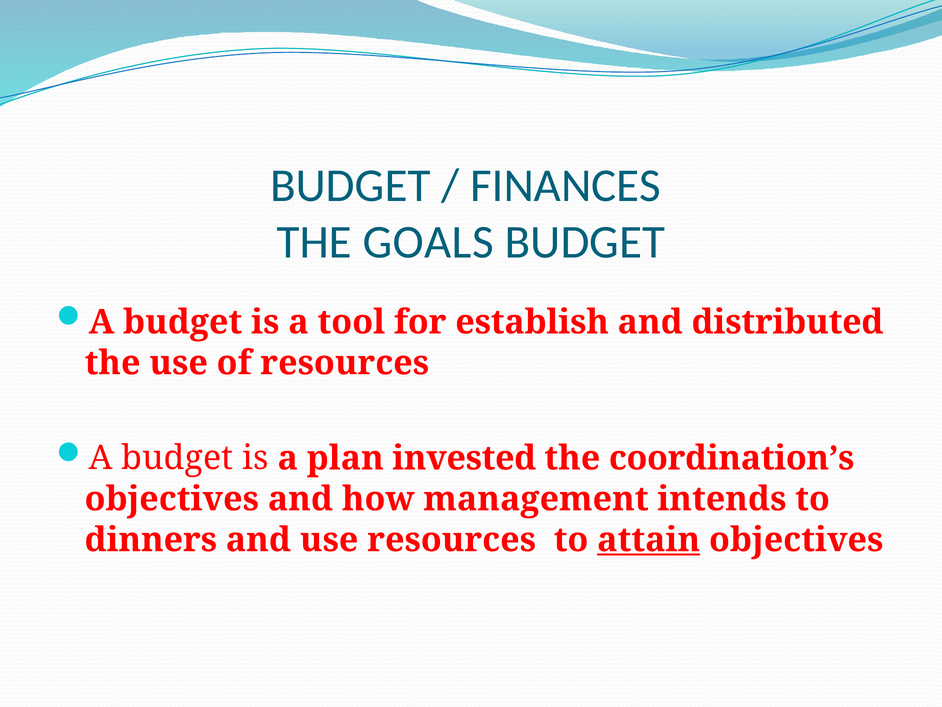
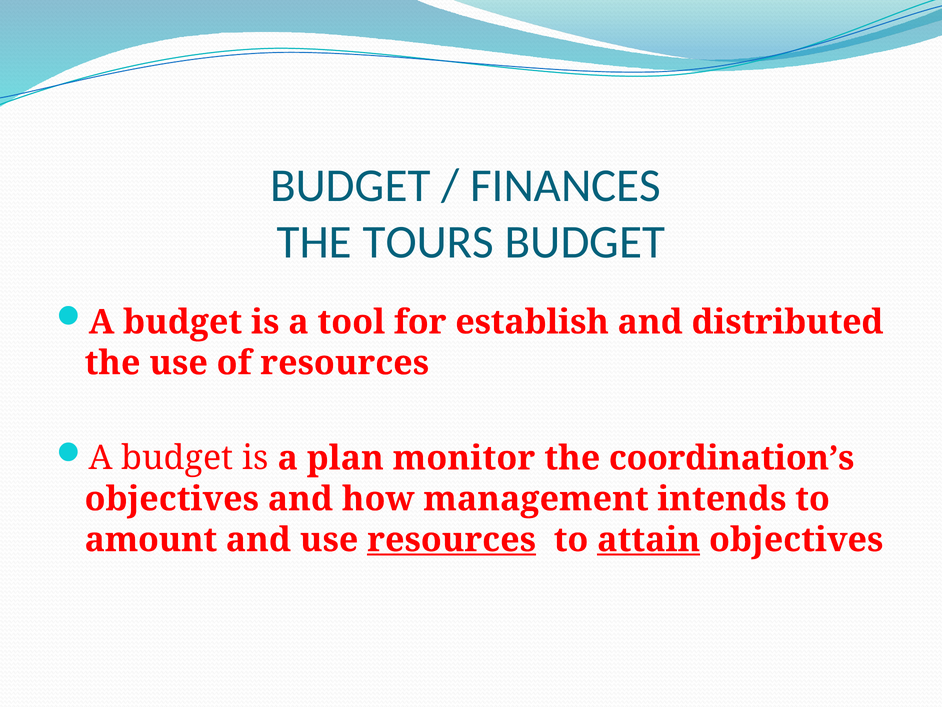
GOALS: GOALS -> TOURS (428, 242)
invested: invested -> monitor (464, 458)
dinners: dinners -> amount (151, 540)
resources underline: none -> present (452, 540)
